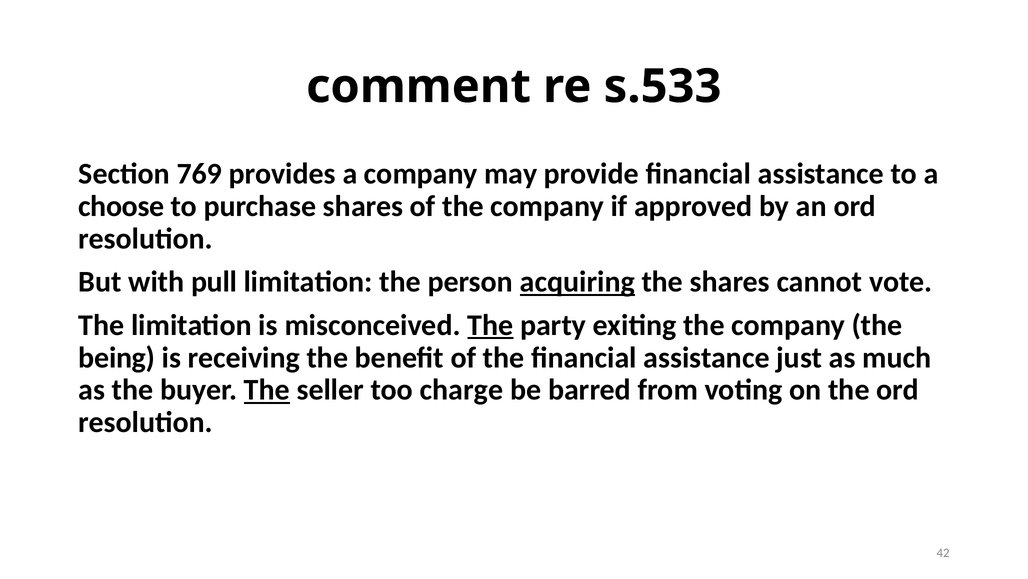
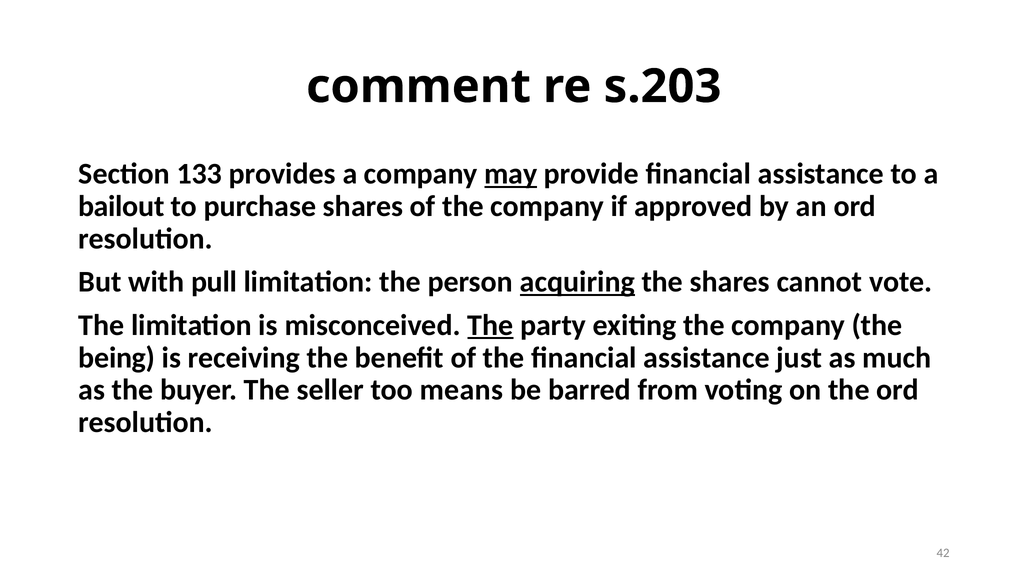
s.533: s.533 -> s.203 (663, 86)
769: 769 -> 133 (199, 174)
may underline: none -> present (511, 174)
choose: choose -> bailout (121, 206)
The underline: present -> none (267, 390)
charge: charge -> means (461, 390)
